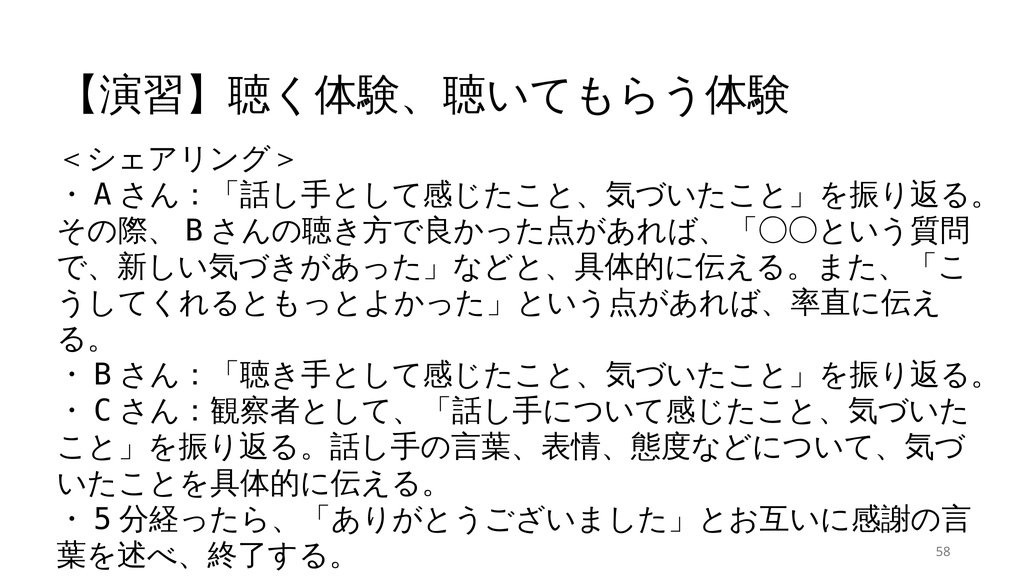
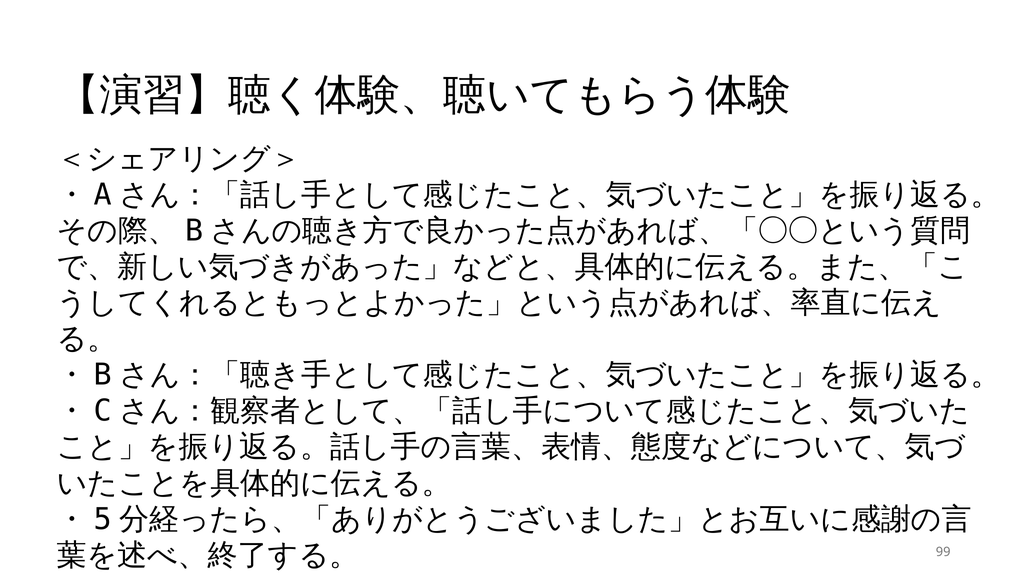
58: 58 -> 99 (943, 552)
